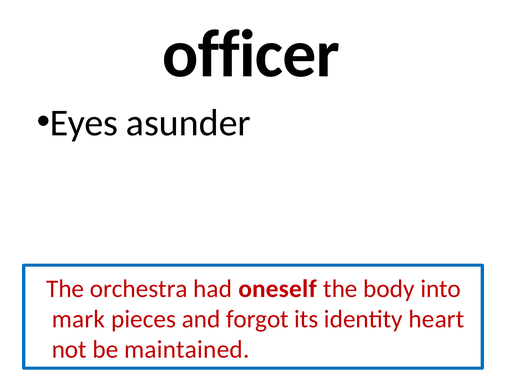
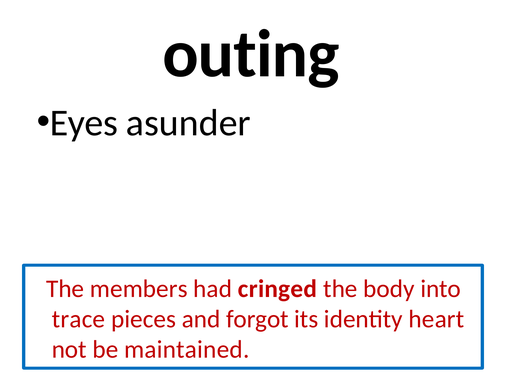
officer: officer -> outing (251, 54)
orchestra: orchestra -> members (139, 288)
oneself: oneself -> cringed (278, 288)
mark: mark -> trace (78, 319)
